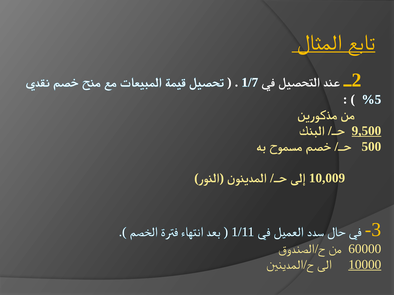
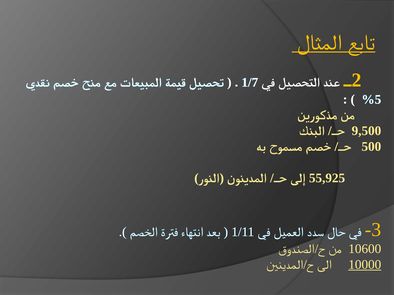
9,500 underline: present -> none (366, 131)
10,009: 10,009 -> 55,925 (327, 178)
60000: 60000 -> 10600 (365, 249)
